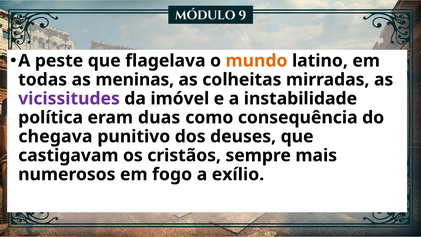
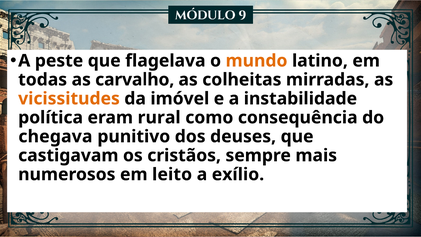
meninas: meninas -> carvalho (135, 80)
vicissitudes colour: purple -> orange (69, 99)
duas: duas -> rural (159, 117)
fogo: fogo -> leito (172, 174)
